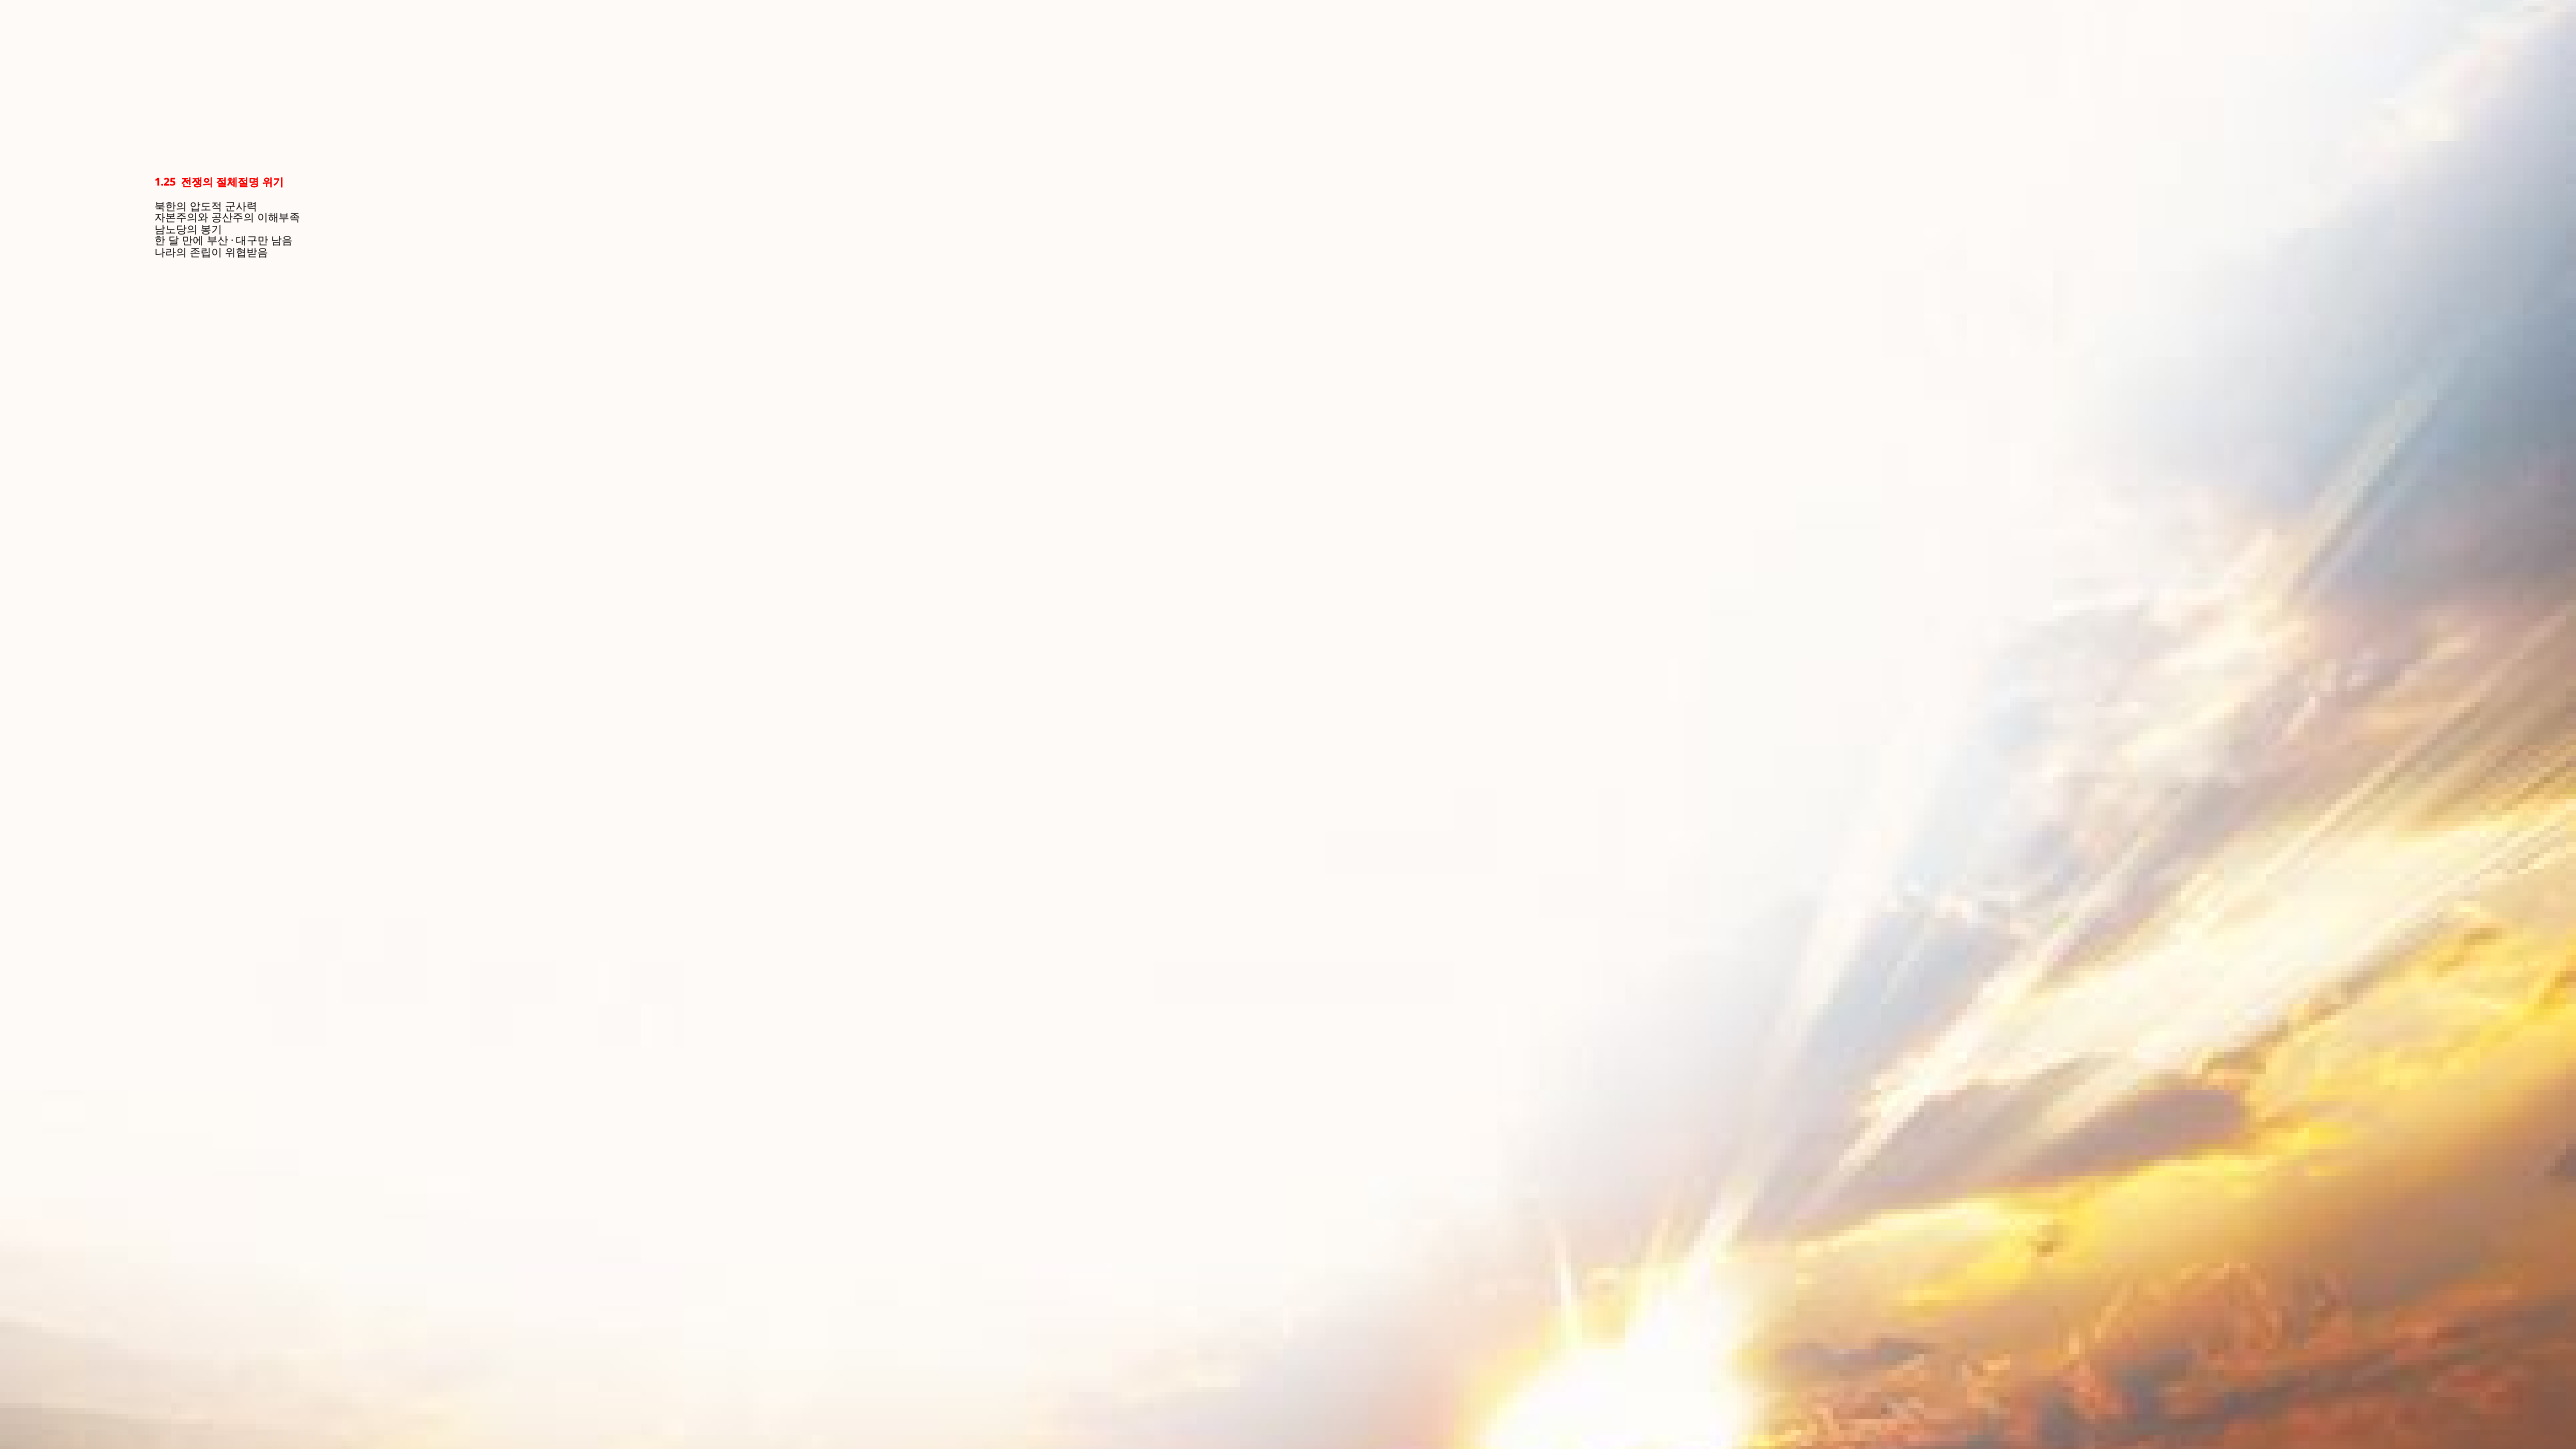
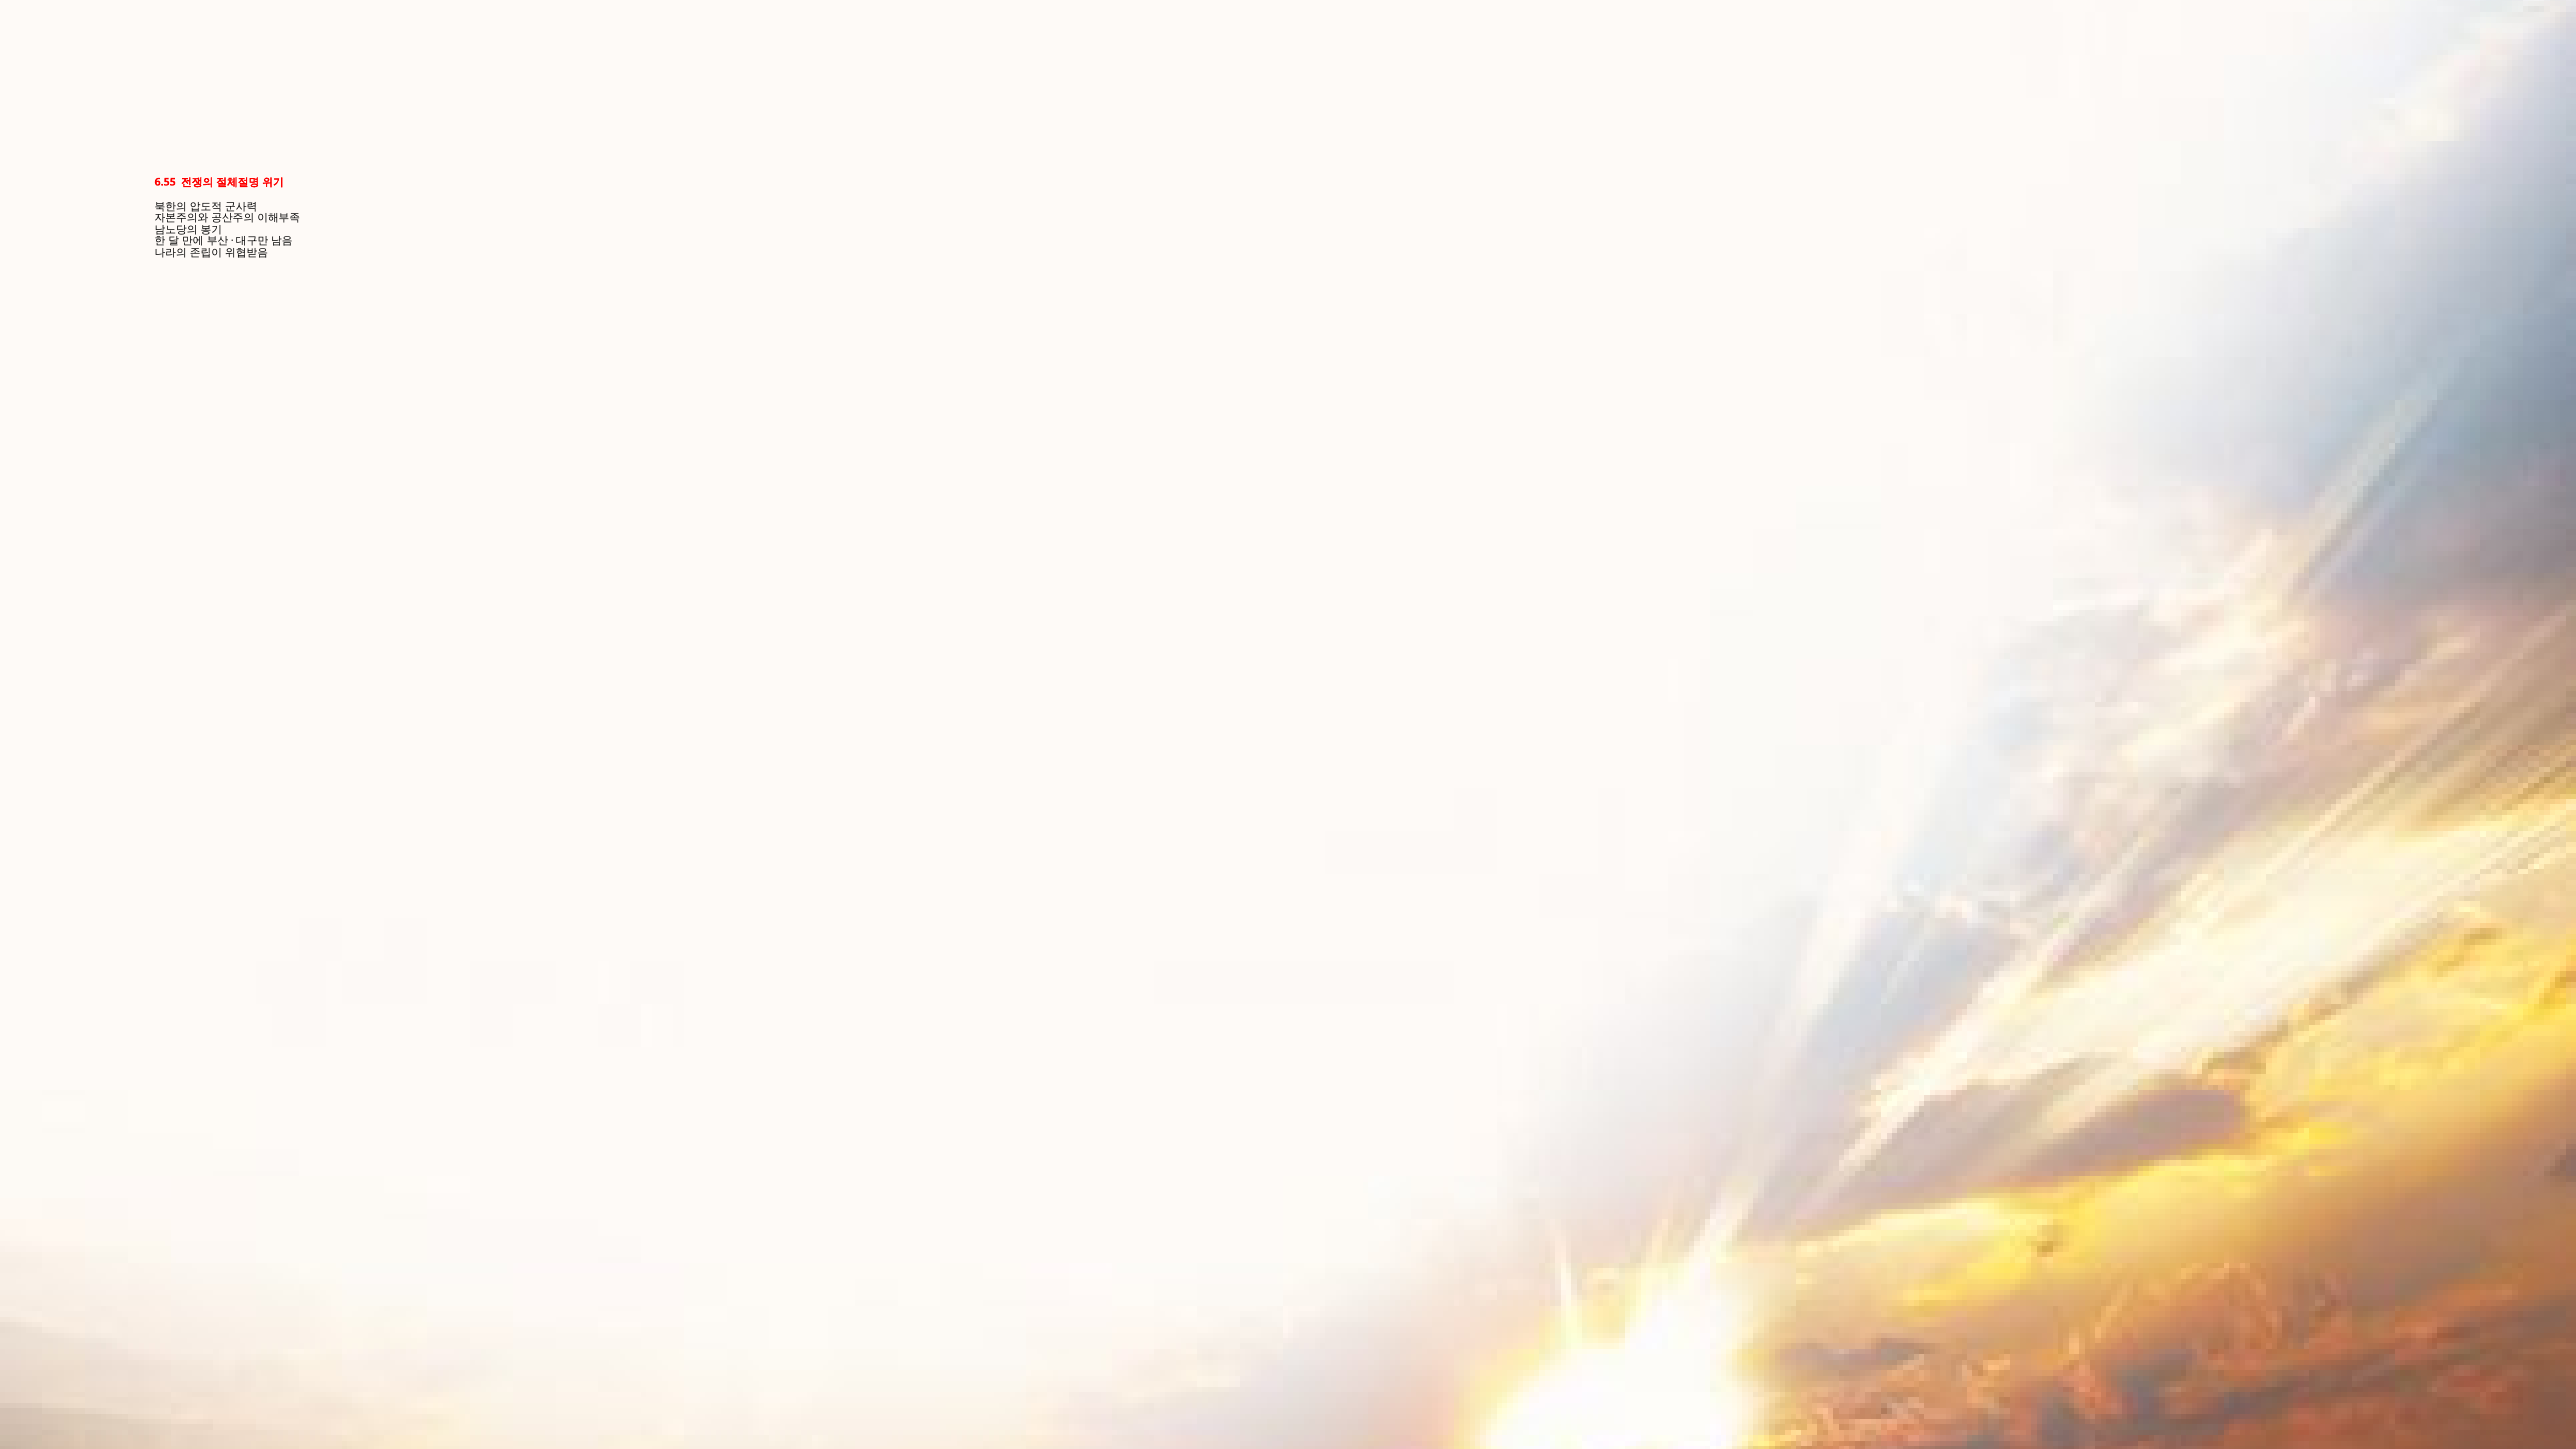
1.25: 1.25 -> 6.55 (165, 182)
